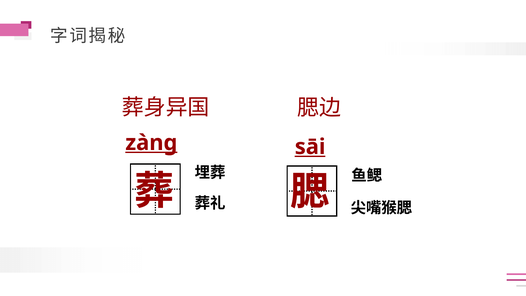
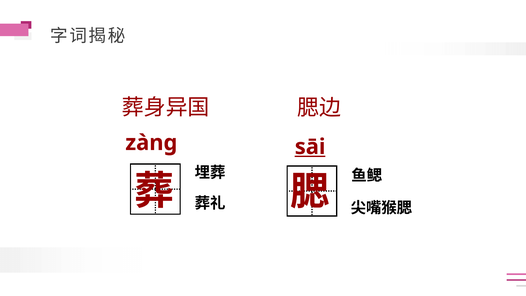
zàng underline: present -> none (151, 143)
